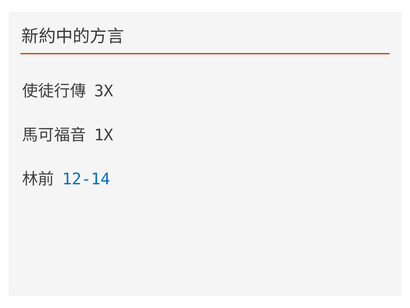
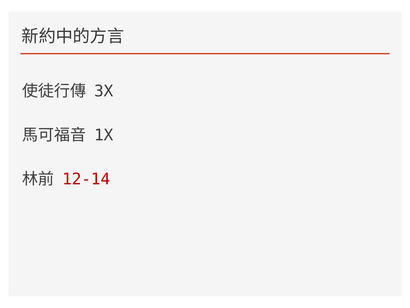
12-14 colour: blue -> red (86, 179)
